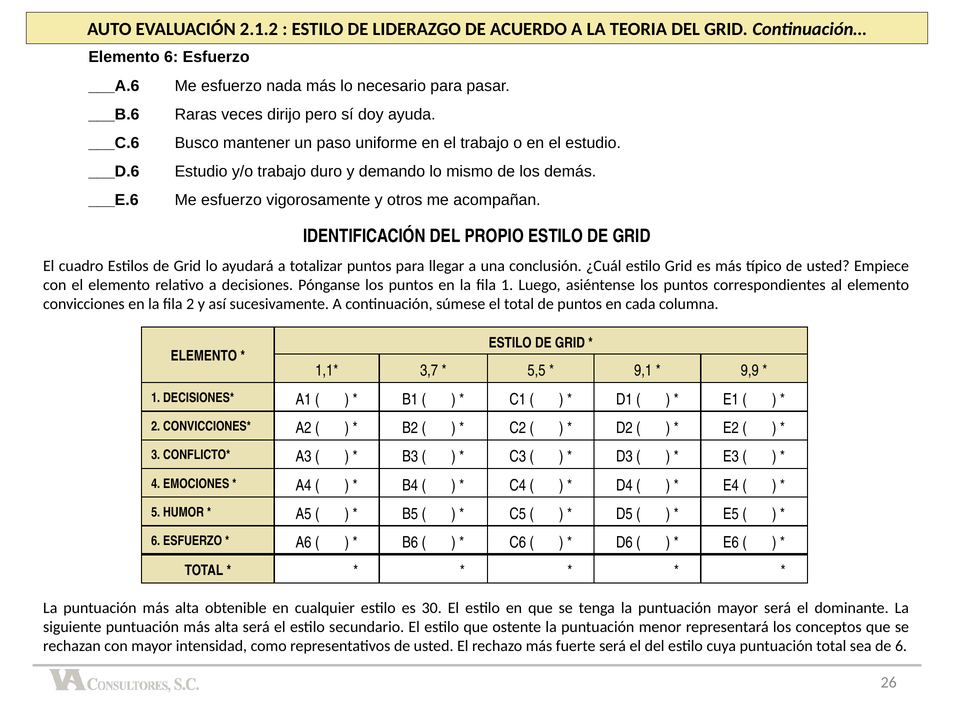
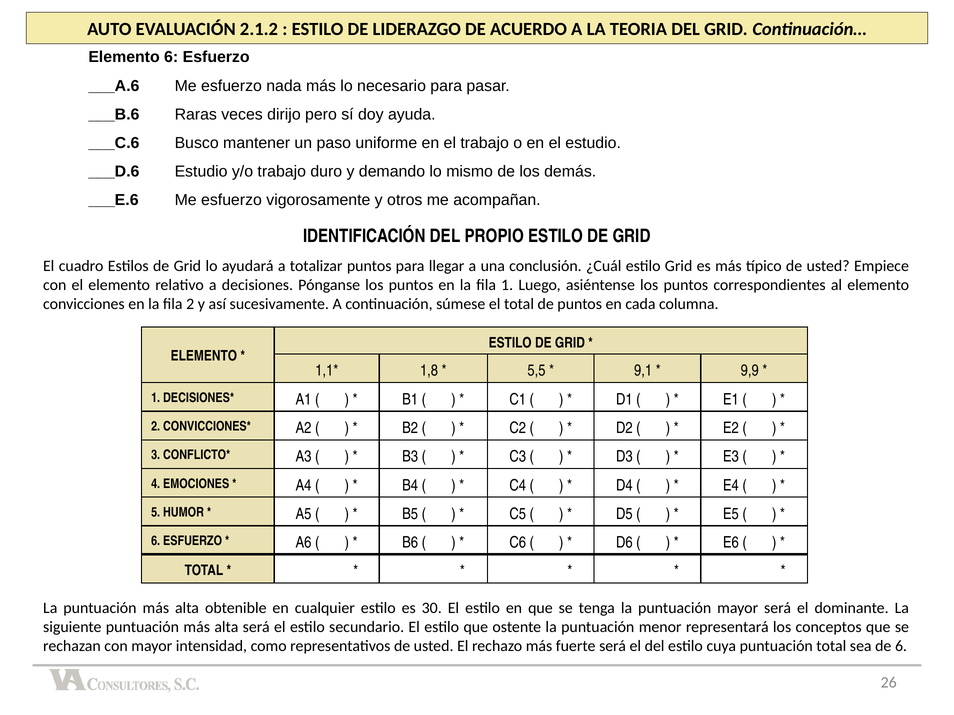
3,7: 3,7 -> 1,8 (429, 371)
